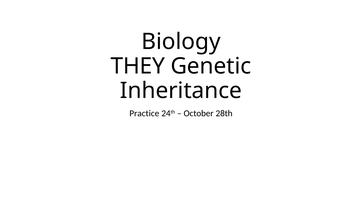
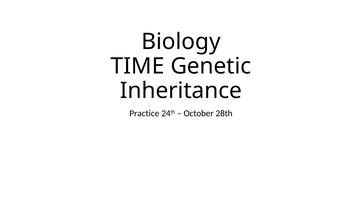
THEY: THEY -> TIME (138, 66)
